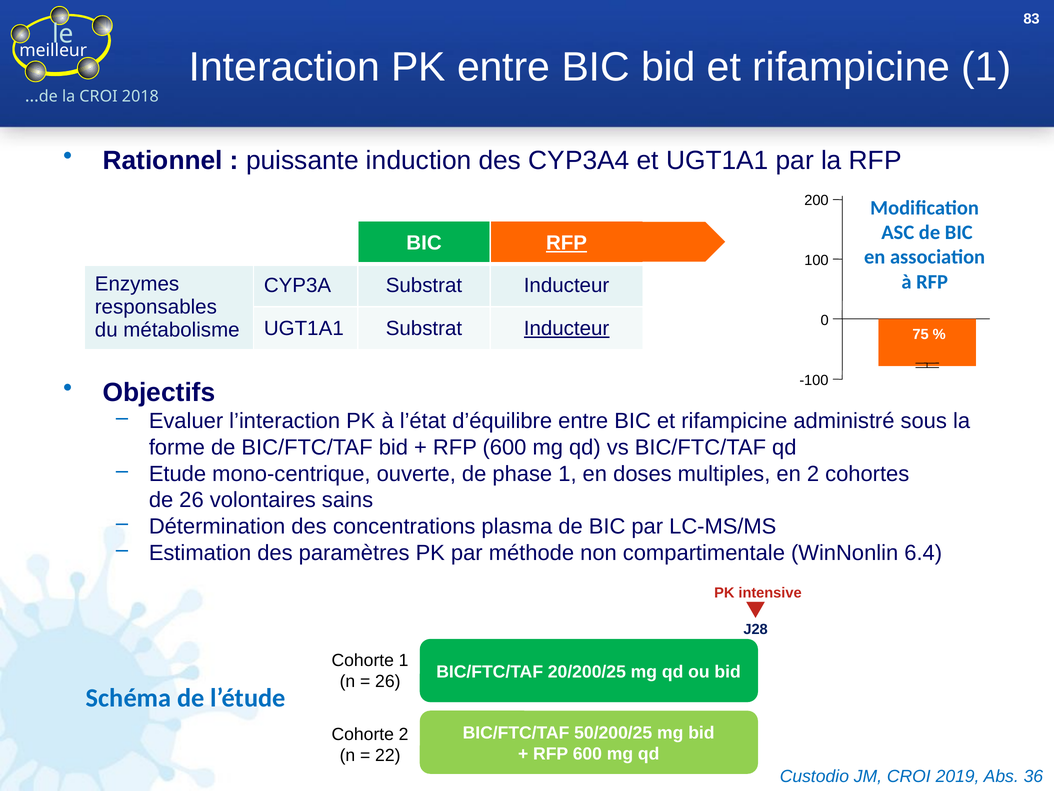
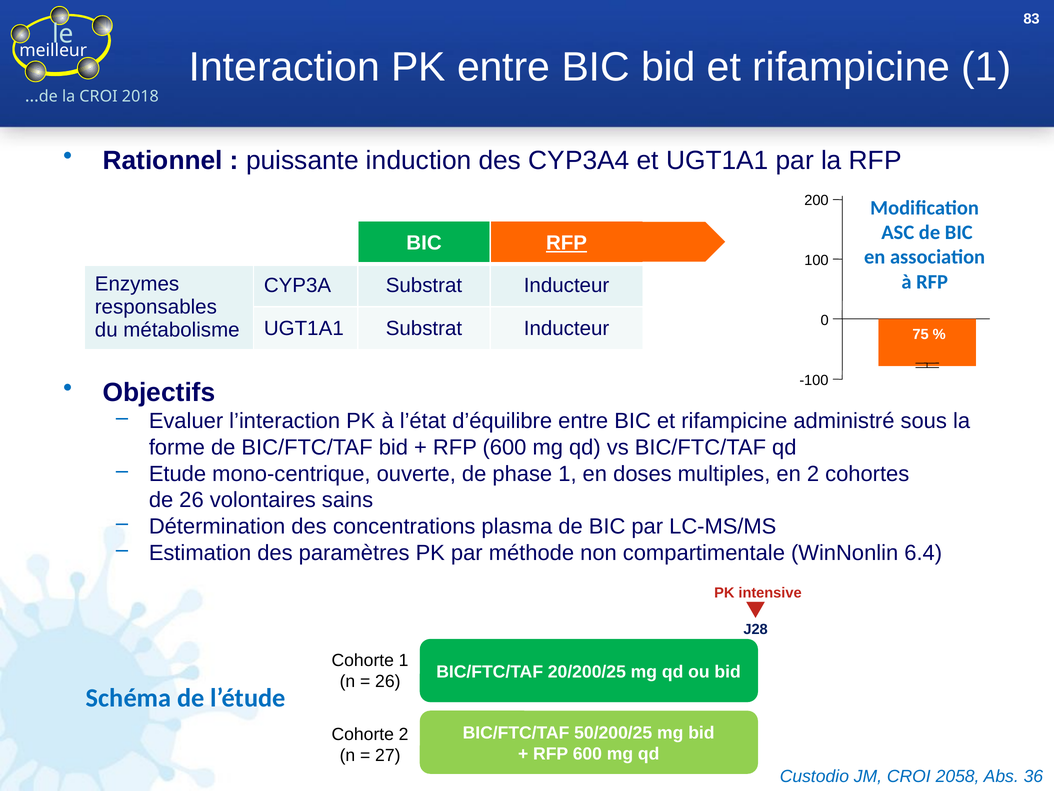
Inducteur underline: present -> none (567, 328)
22: 22 -> 27 (388, 755)
2019: 2019 -> 2058 (958, 776)
